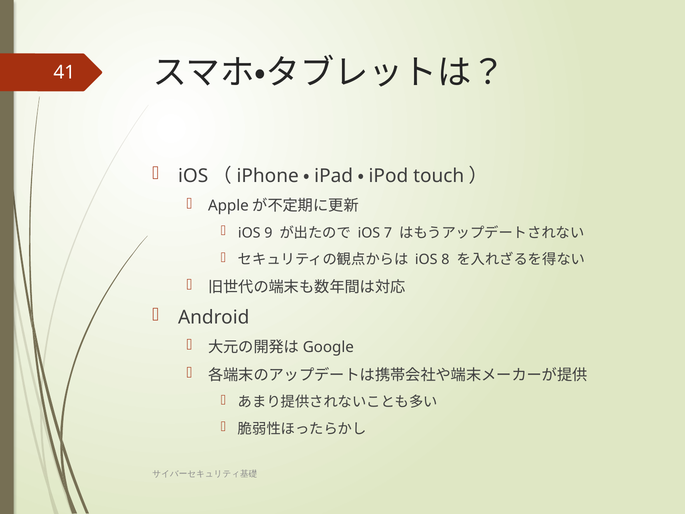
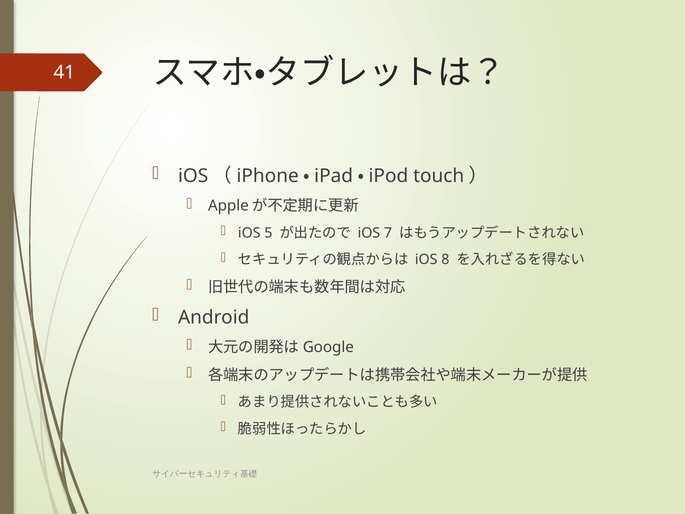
9: 9 -> 5 (268, 233)
